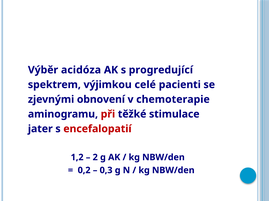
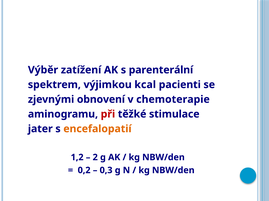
acidóza: acidóza -> zatížení (81, 70)
progredující: progredující -> parenterální (161, 70)
celé: celé -> kcal (145, 85)
encefalopatií colour: red -> orange (97, 129)
